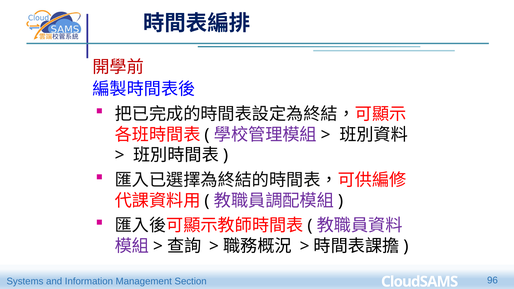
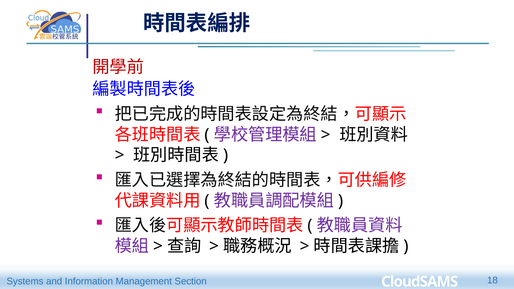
96: 96 -> 18 (492, 281)
